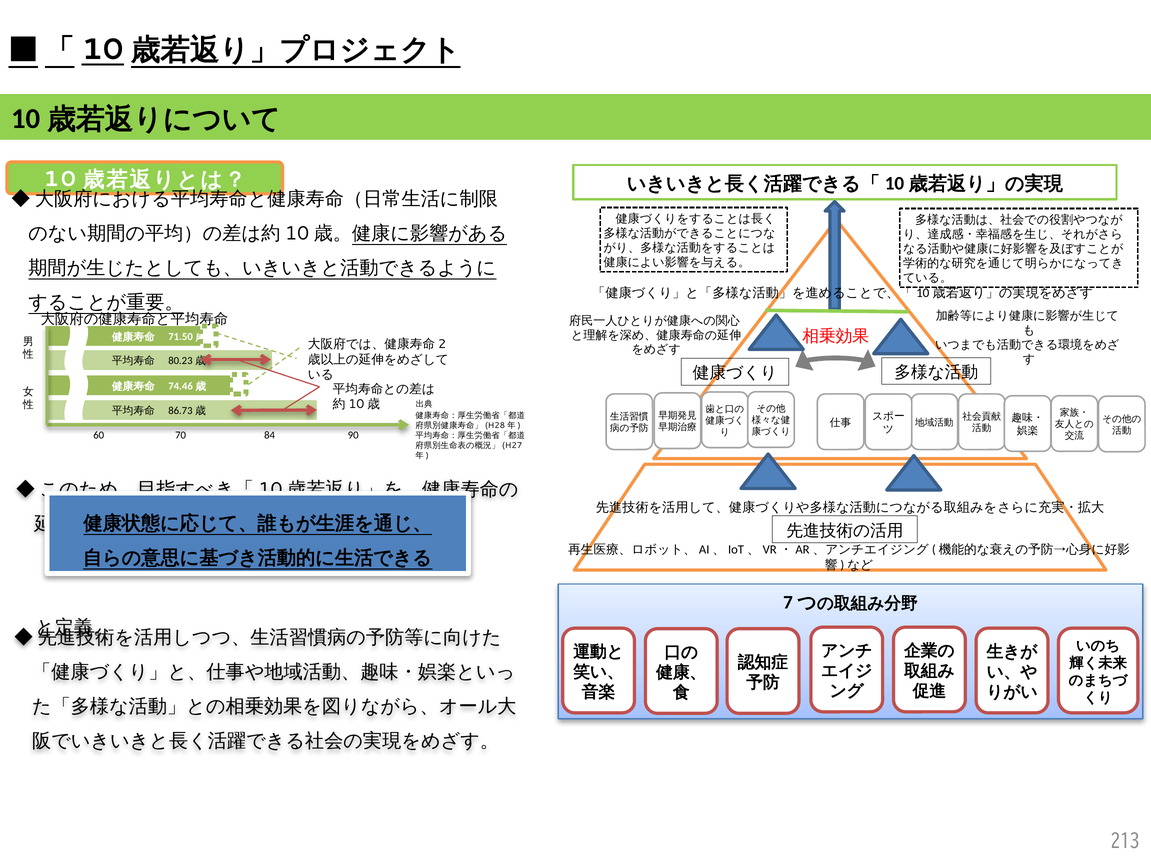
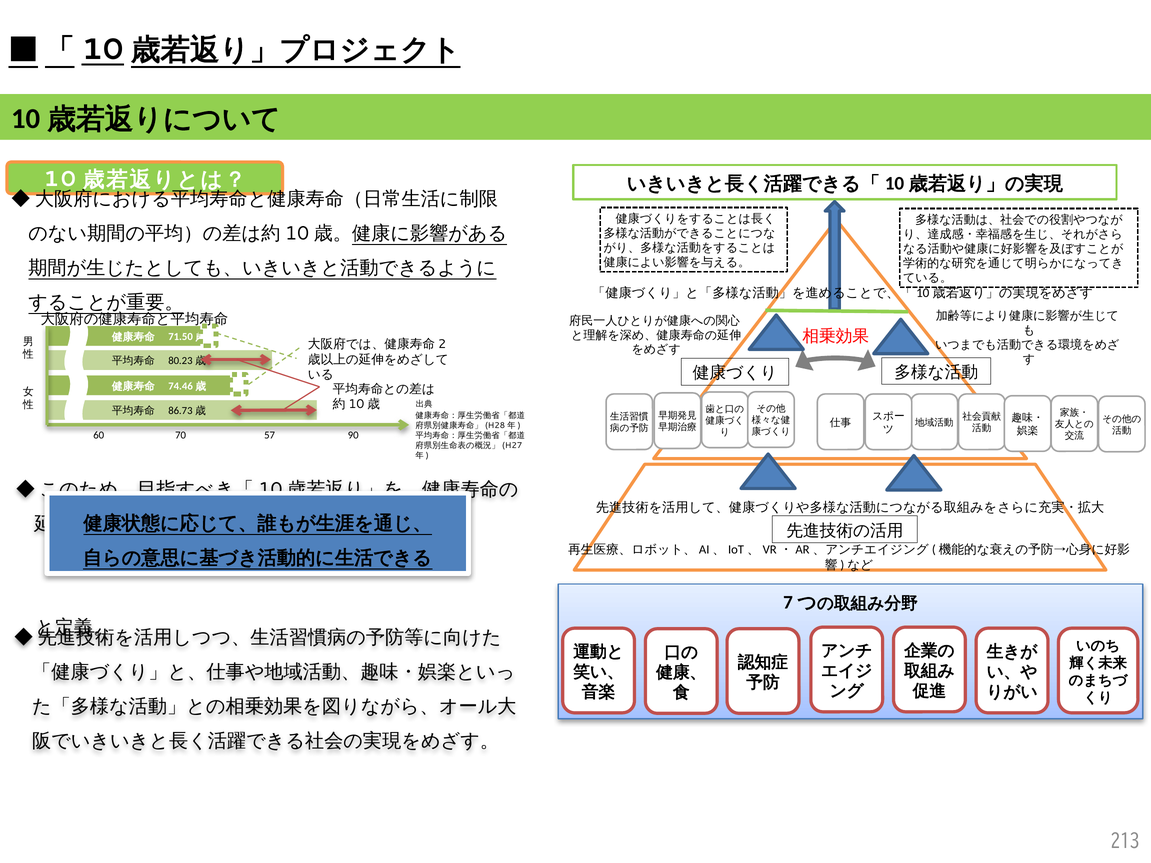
84: 84 -> 57 (270, 435)
